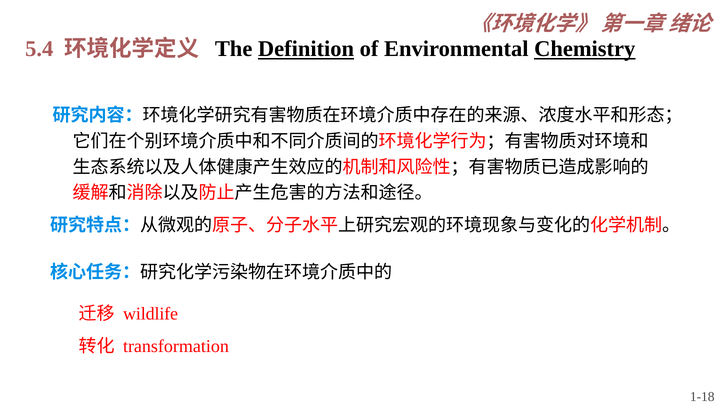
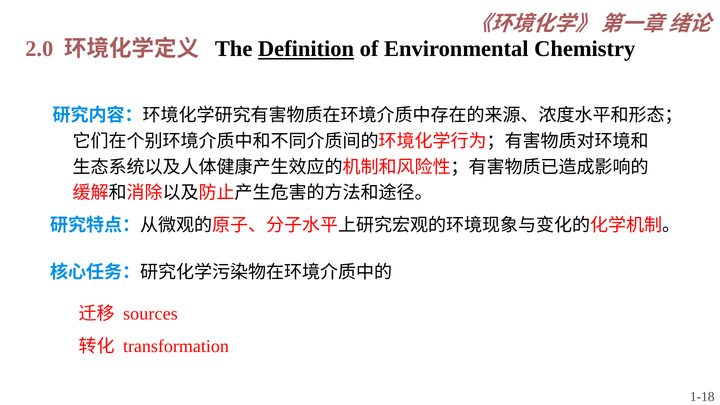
5.4: 5.4 -> 2.0 (39, 49)
Chemistry underline: present -> none (585, 49)
wildlife: wildlife -> sources (150, 314)
